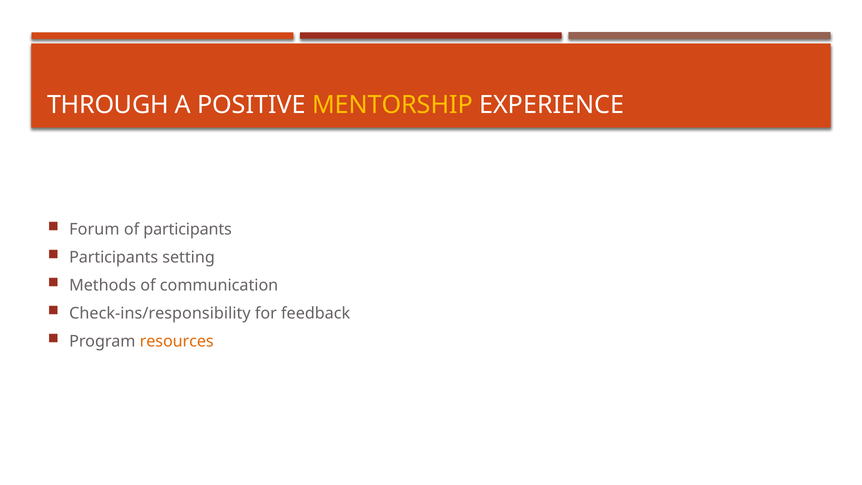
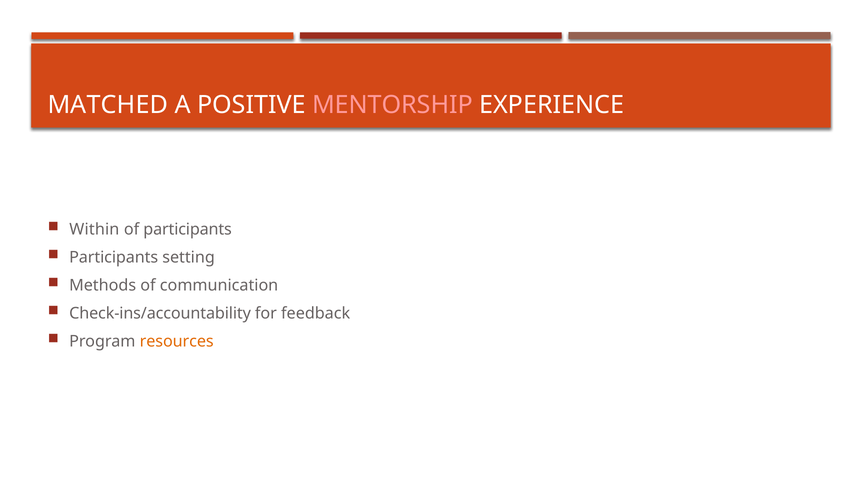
THROUGH: THROUGH -> MATCHED (108, 105)
MENTORSHIP colour: yellow -> pink (392, 105)
Forum: Forum -> Within (94, 229)
Check-ins/responsibility: Check-ins/responsibility -> Check-ins/accountability (160, 313)
